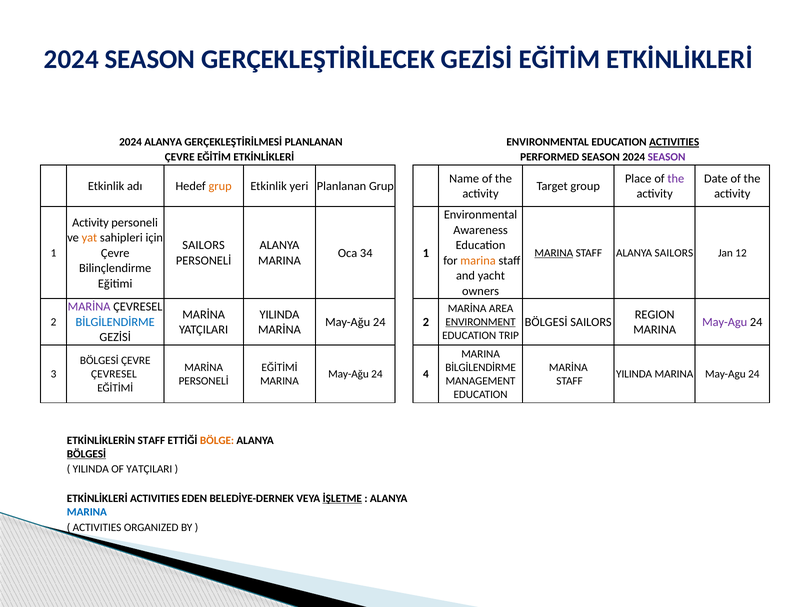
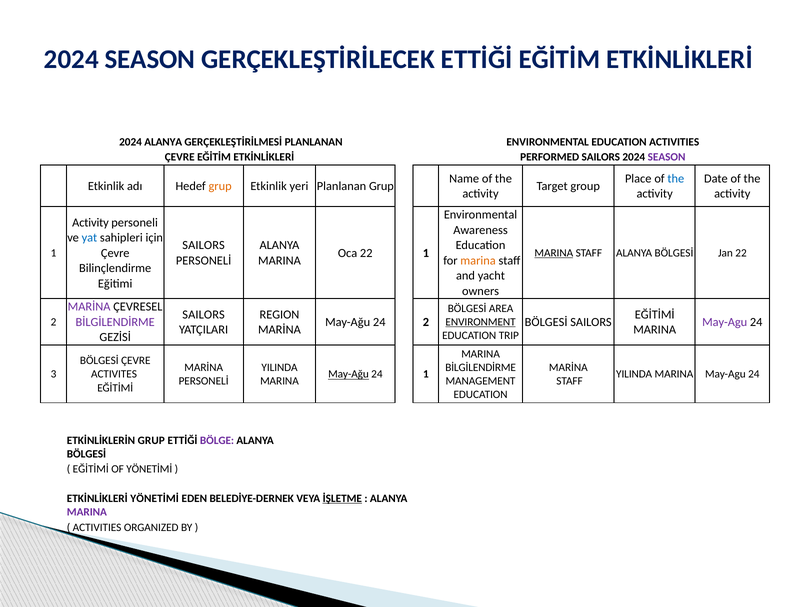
GERÇEKLEŞTİRİLECEK GEZİSİ: GEZİSİ -> ETTİĞİ (477, 59)
ACTIVITIES underline: present -> none (674, 142)
PERFORMED SEASON: SEASON -> SAILORS (601, 157)
the colour: purple -> blue (676, 179)
yat colour: orange -> blue (89, 238)
Oca 34: 34 -> 22 (366, 253)
STAFF ALANYA SAILORS: SAILORS -> BÖLGESİ (674, 253)
Jan 12: 12 -> 22 (741, 253)
MARİNA: MARİNA -> BÖLGESİ (467, 309)
MARİNA: MARİNA -> SAILORS (204, 315)
YILINDA: YILINDA -> REGION (279, 315)
REGION: REGION -> EĞİTİMİ (655, 315)
BİLGİLENDİRME colour: blue -> purple (115, 322)
EĞİTİMİ: EĞİTİMİ -> YILINDA (280, 368)
ÇEVRESEL: ÇEVRESEL -> ACTIVITES (114, 375)
May-Ağu underline: none -> present (348, 375)
24 4: 4 -> 1 (426, 375)
ETKİNLİKLERİN STAFF: STAFF -> GRUP (151, 441)
BÖLGE colour: orange -> purple (217, 441)
BÖLGESİ underline: present -> none (86, 454)
YILINDA: YILINDA -> EĞİTİMİ (91, 470)
OF YATÇILARI: YATÇILARI -> YÖNETİMİ (149, 470)
ETKİNLİKLERİ ACTIVITIES: ACTIVITIES -> YÖNETİMİ (155, 499)
MARINA colour: blue -> purple (87, 513)
